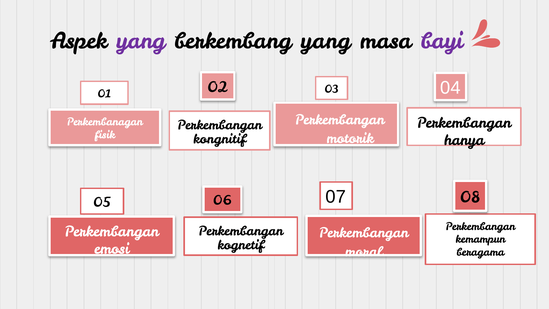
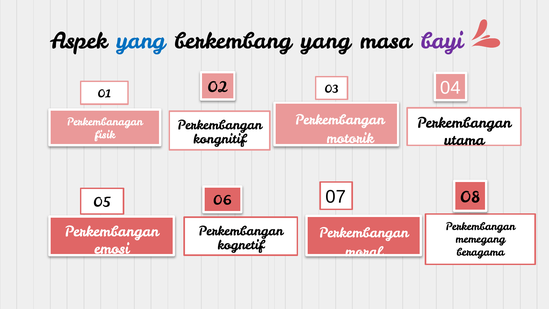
yang colour: purple -> blue (141, 41)
hanya: hanya -> utama (464, 140)
kemampun: kemampun -> memegang (480, 239)
